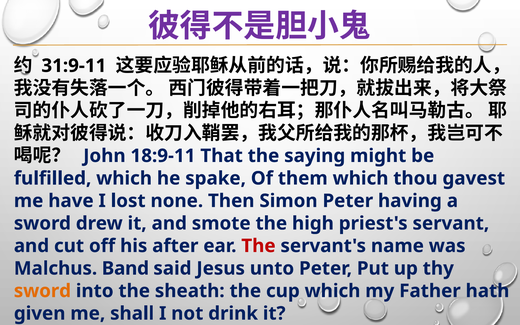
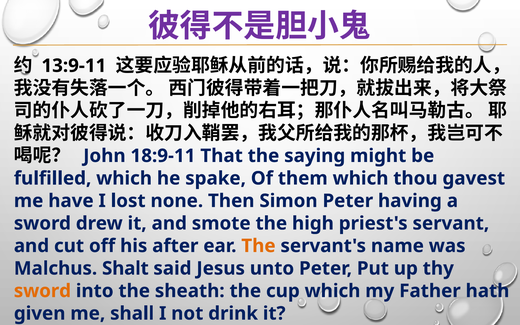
31:9-11: 31:9-11 -> 13:9-11 (74, 66)
The colour: red -> orange (258, 246)
Band: Band -> Shalt (125, 268)
